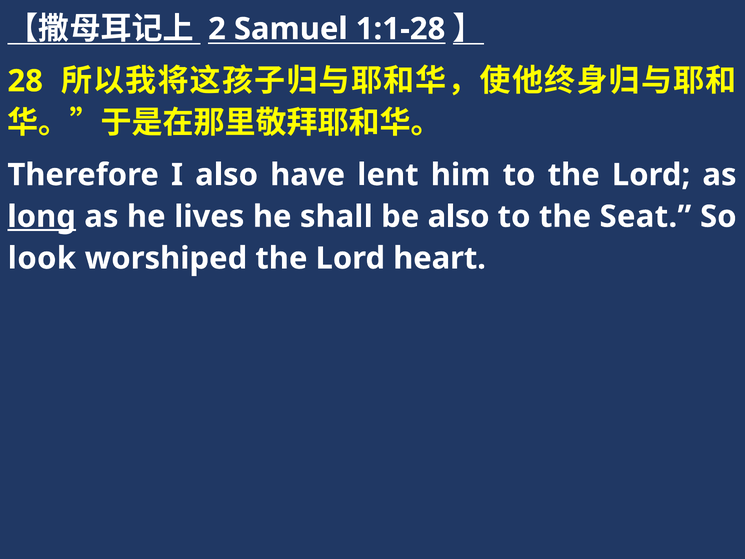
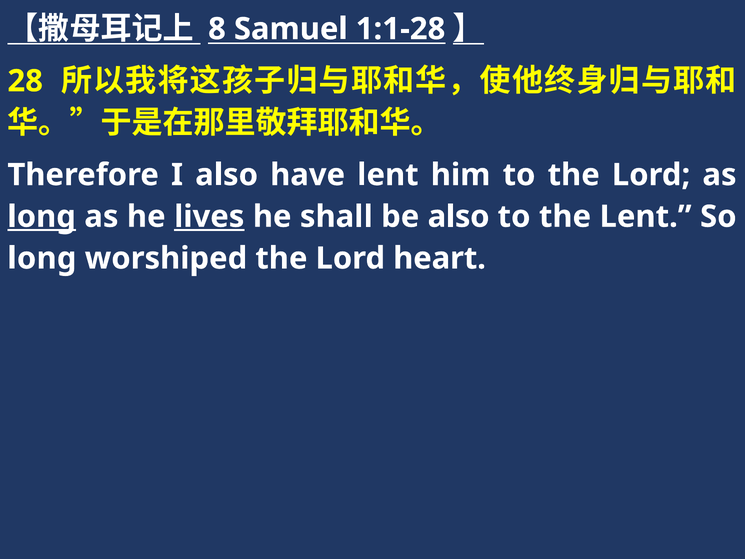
2: 2 -> 8 (217, 29)
lives underline: none -> present (209, 217)
the Seat: Seat -> Lent (646, 217)
look: look -> long (42, 258)
